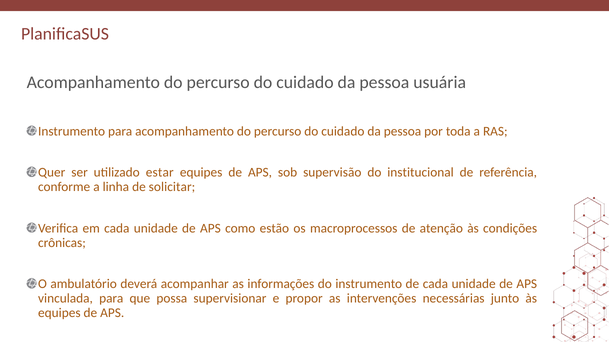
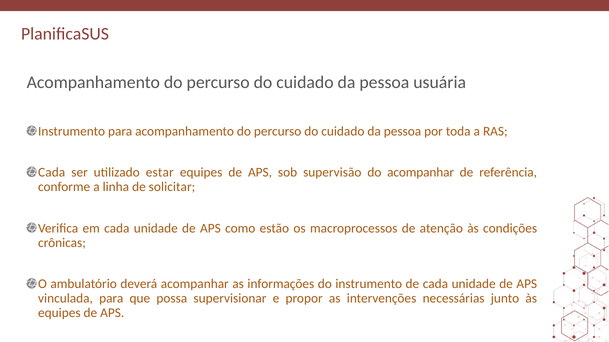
Quer: Quer -> Cada (52, 173)
do institucional: institucional -> acompanhar (421, 173)
